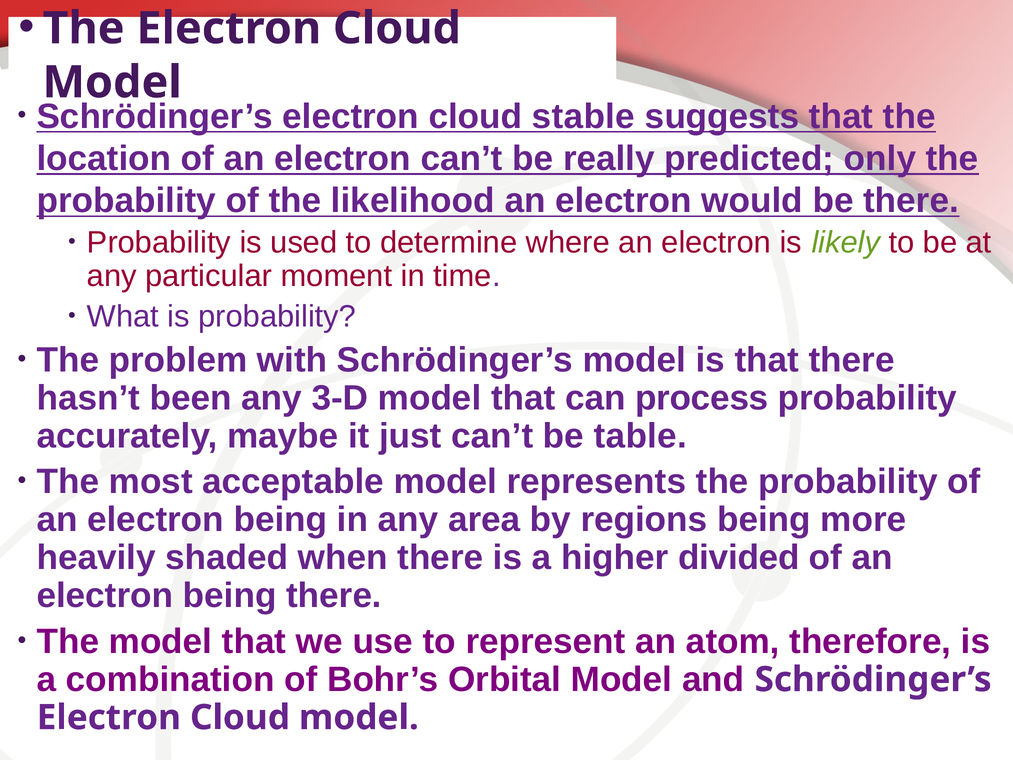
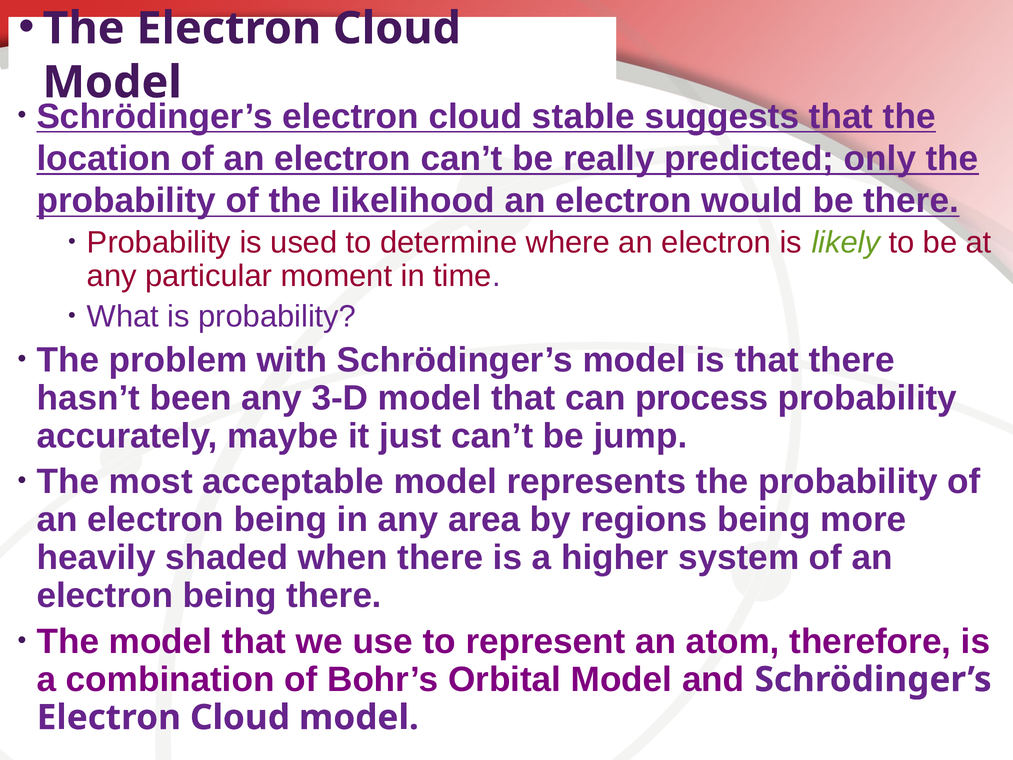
table: table -> jump (640, 436)
divided: divided -> system (739, 558)
